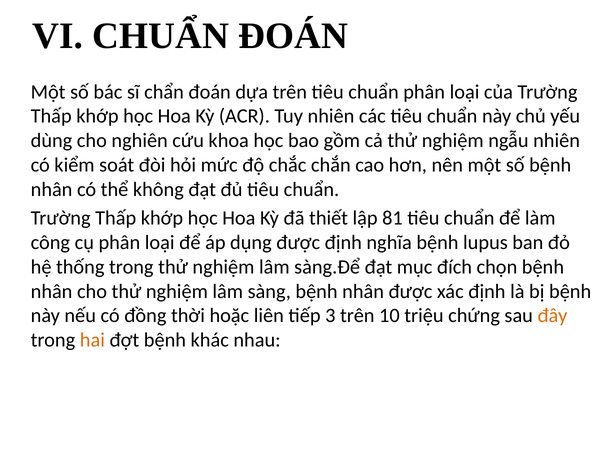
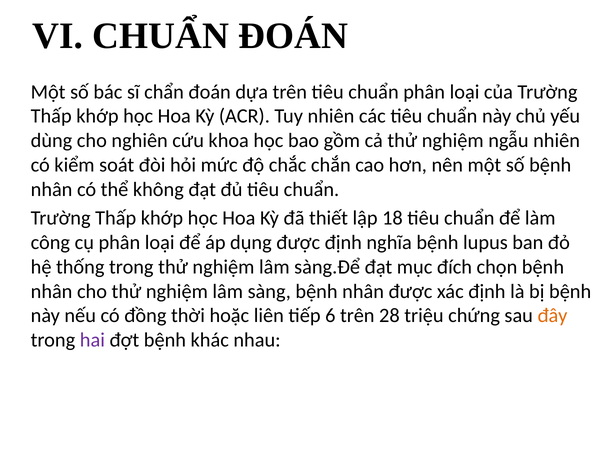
81: 81 -> 18 (392, 218)
3: 3 -> 6 (330, 315)
10: 10 -> 28 (389, 315)
hai colour: orange -> purple (92, 340)
